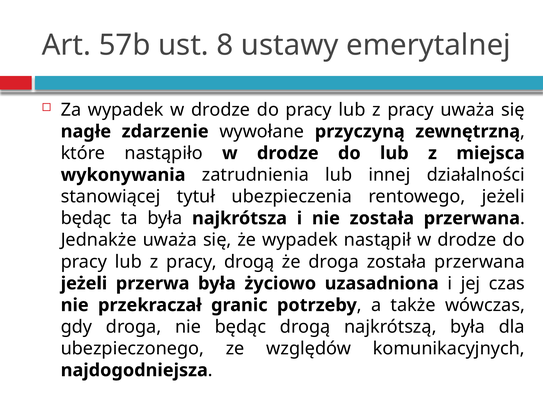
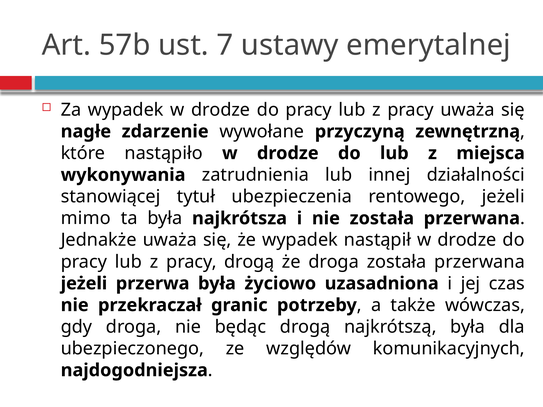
8: 8 -> 7 (225, 45)
będąc: będąc -> mimo (86, 218)
